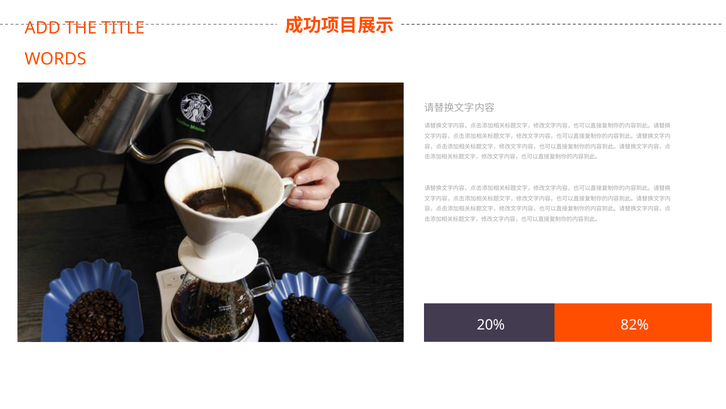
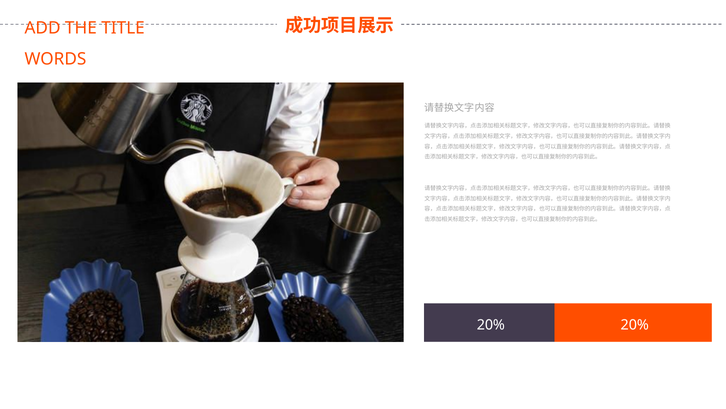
20% 82%: 82% -> 20% (635, 324)
